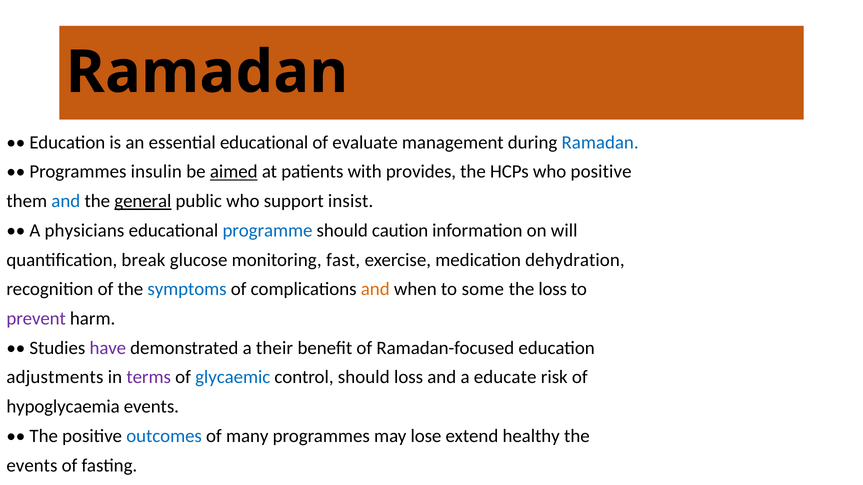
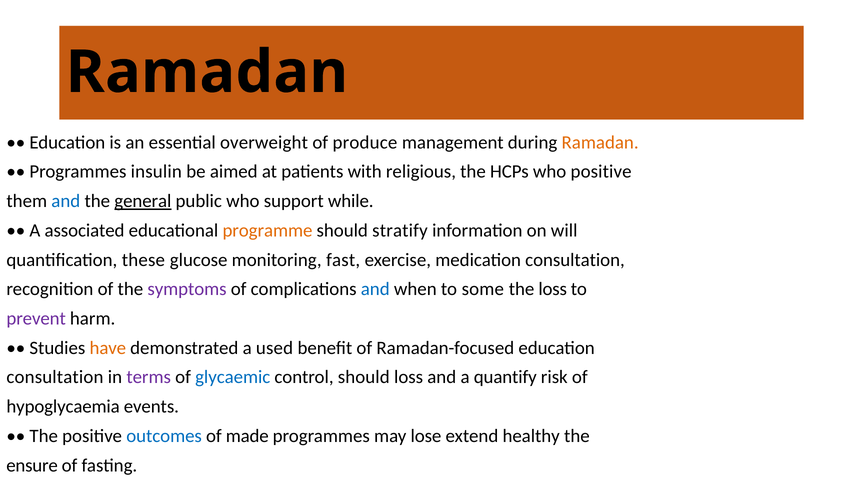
essential educational: educational -> overweight (264, 143)
evaluate: evaluate -> produce (365, 143)
Ramadan colour: blue -> orange (600, 143)
aimed underline: present -> none (234, 172)
provides: provides -> religious (421, 172)
insist: insist -> while (351, 201)
physicians: physicians -> associated (85, 231)
programme colour: blue -> orange (267, 231)
caution: caution -> stratify (400, 231)
break: break -> these (143, 260)
medication dehydration: dehydration -> consultation (575, 260)
symptoms colour: blue -> purple (187, 289)
and colour: orange -> blue (375, 289)
have colour: purple -> orange (108, 348)
their: their -> used (274, 348)
adjustments: adjustments -> consultation (55, 378)
educate: educate -> quantify (505, 378)
many: many -> made (247, 436)
events: events -> ensure (32, 466)
